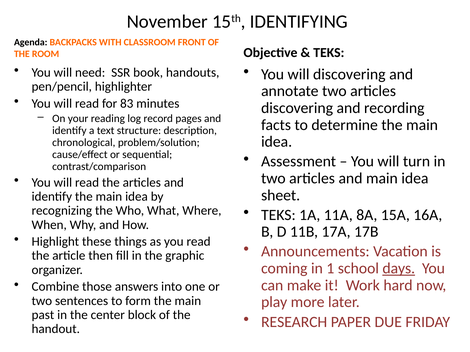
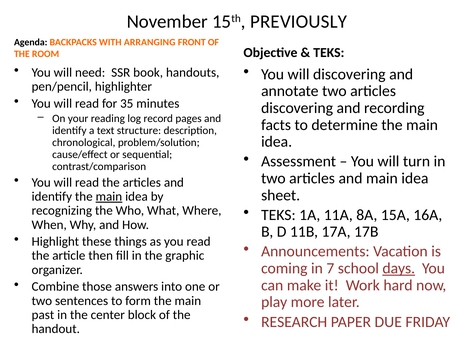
IDENTIFYING: IDENTIFYING -> PREVIOUSLY (299, 22)
CLASSROOM: CLASSROOM -> ARRANGING (150, 42)
83: 83 -> 35 (127, 104)
main underline: none -> present (109, 197)
1: 1 -> 7 (330, 269)
